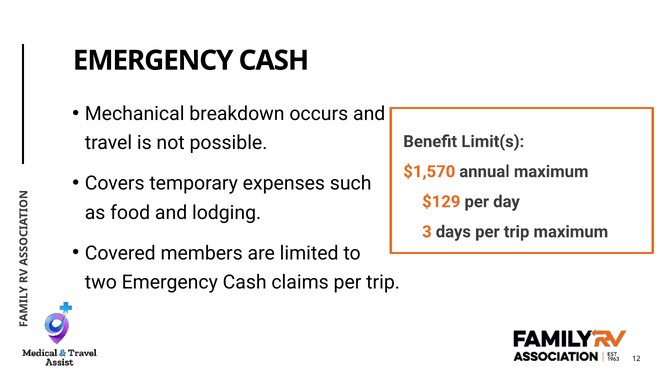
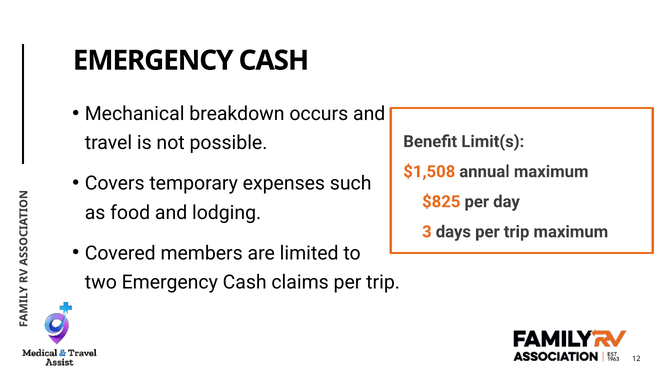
$1,570: $1,570 -> $1,508 (429, 172)
$129: $129 -> $825 (441, 202)
